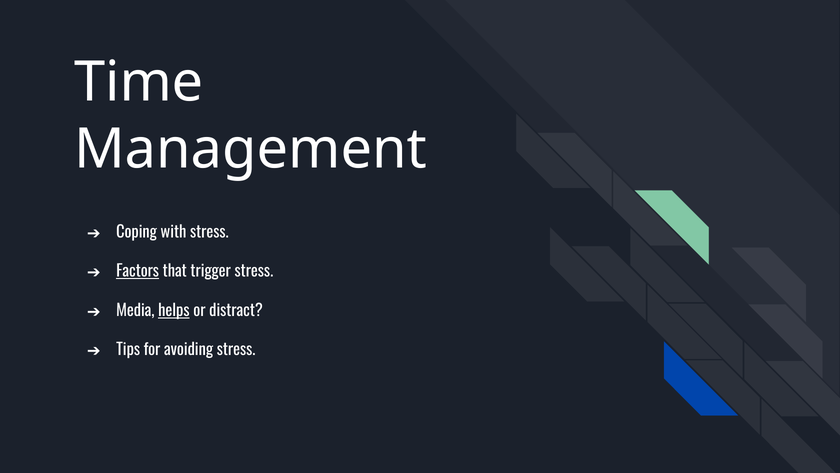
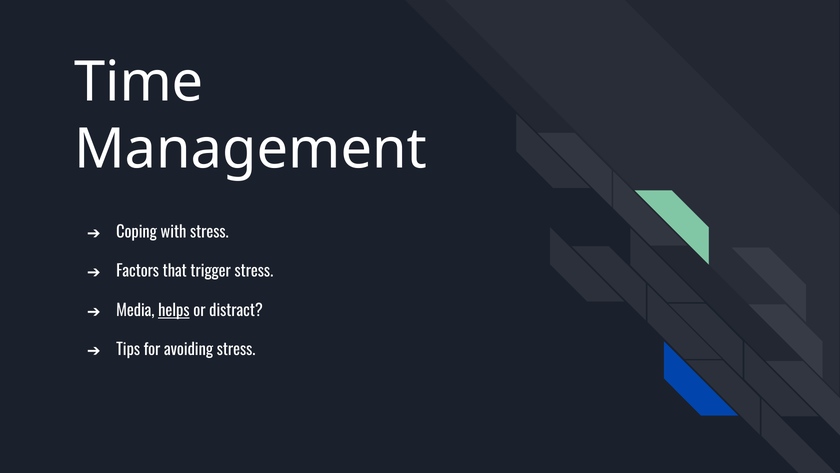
Factors underline: present -> none (138, 271)
